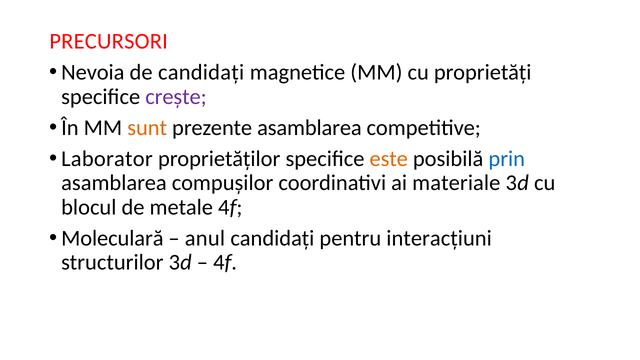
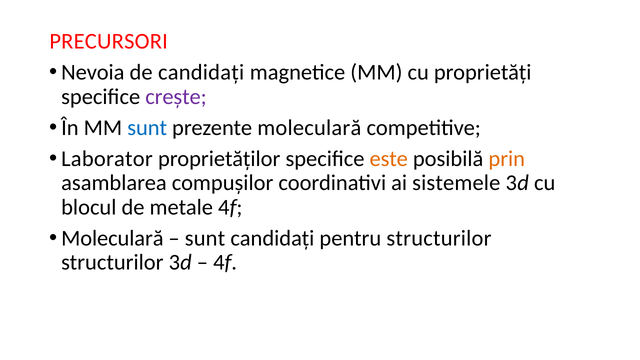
sunt colour: orange -> blue (147, 128)
prezente asamblarea: asamblarea -> moleculară (309, 128)
prin colour: blue -> orange (507, 159)
materiale: materiale -> sistemele (456, 183)
anul: anul -> sunt (205, 238)
pentru interacțiuni: interacțiuni -> structurilor (439, 238)
